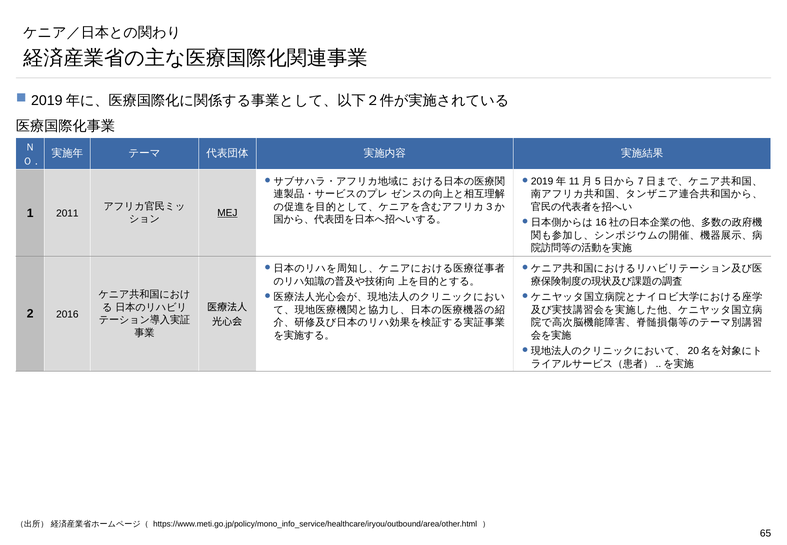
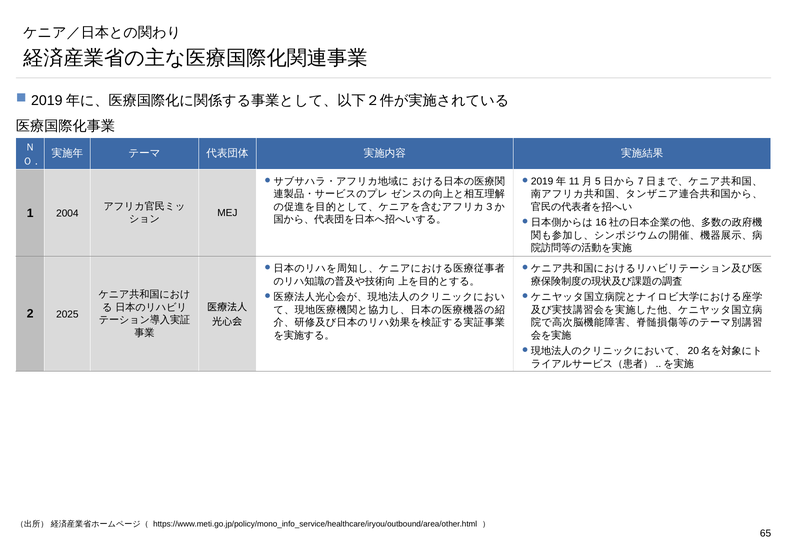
2011: 2011 -> 2004 (67, 213)
MEJ underline: present -> none (227, 213)
2016: 2016 -> 2025 (67, 314)
